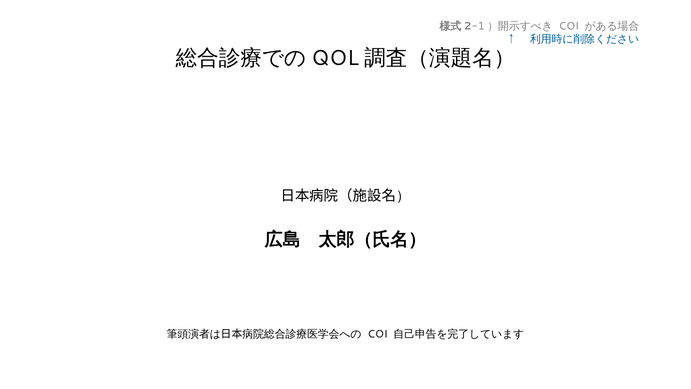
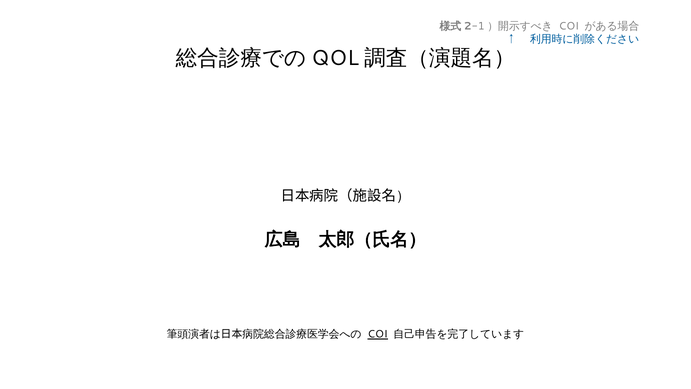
COI underline: none -> present (378, 334)
